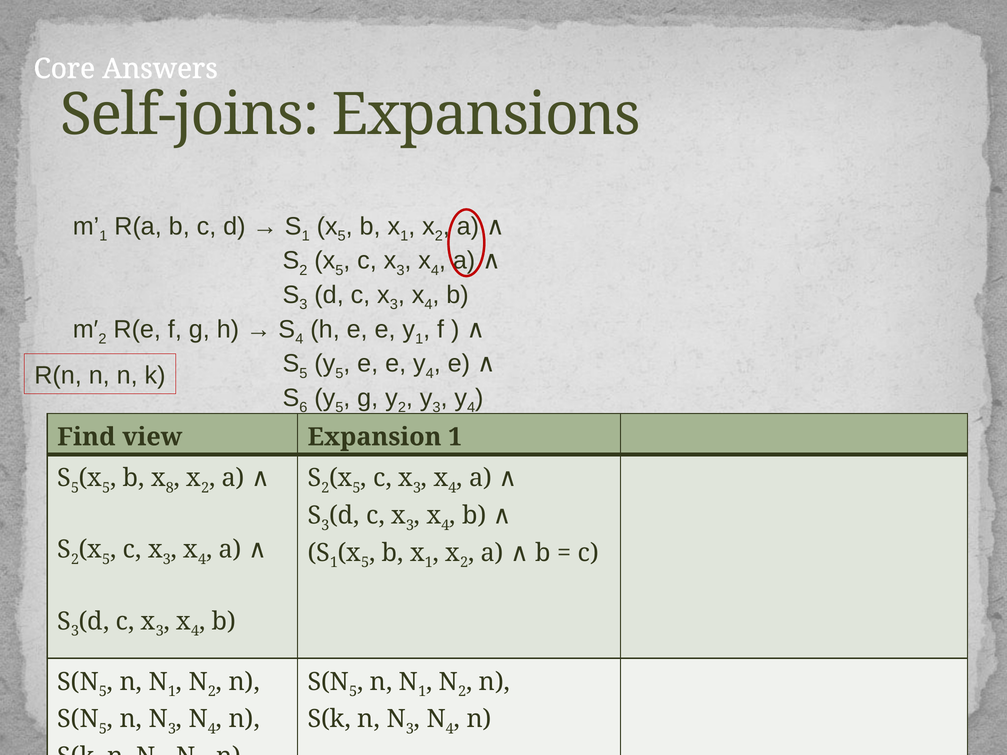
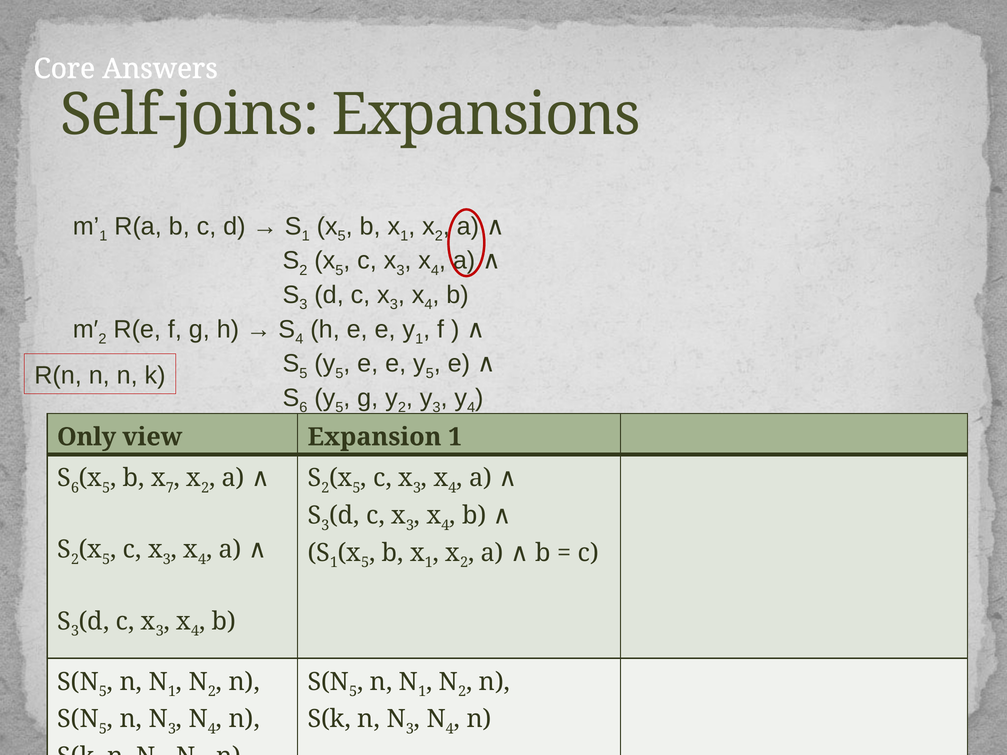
4: 4 -> 5 (430, 373)
Find: Find -> Only (87, 437)
5: 5 -> 6 (75, 488)
8: 8 -> 7 (170, 488)
